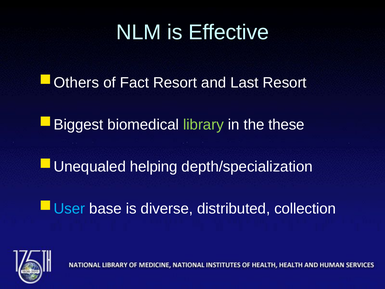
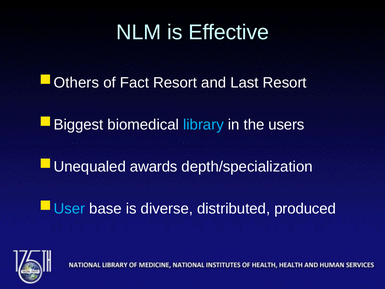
library colour: light green -> light blue (203, 125)
these: these -> users (286, 125)
helping: helping -> awards (154, 166)
collection: collection -> produced (305, 208)
